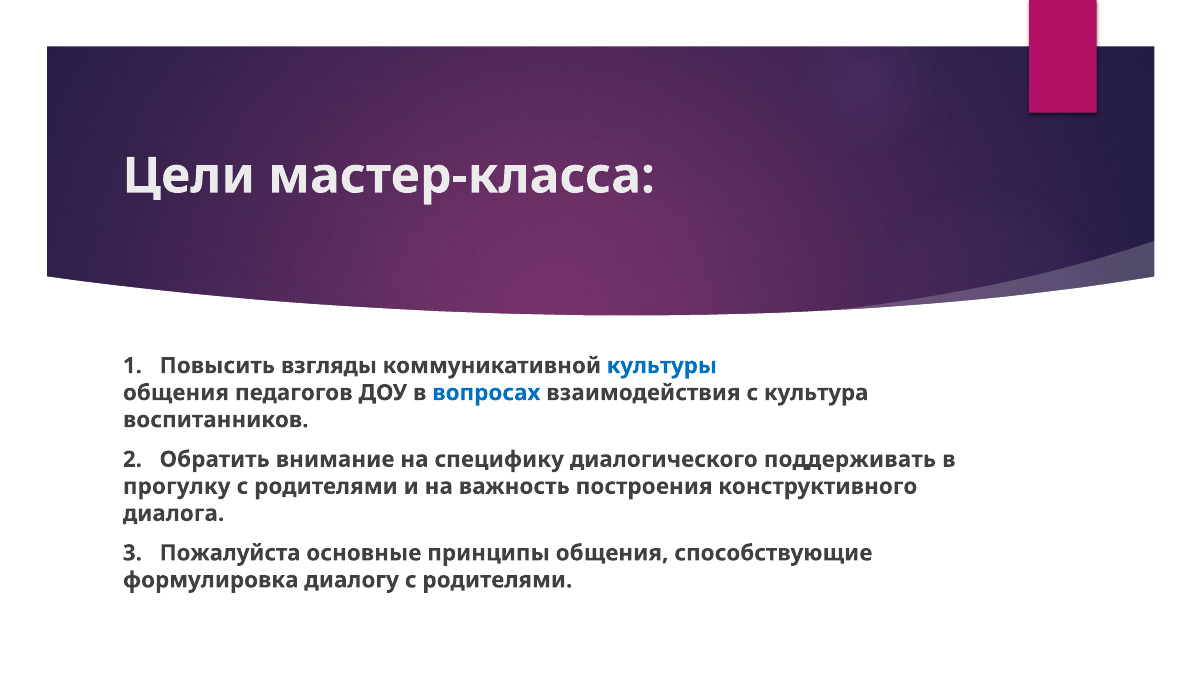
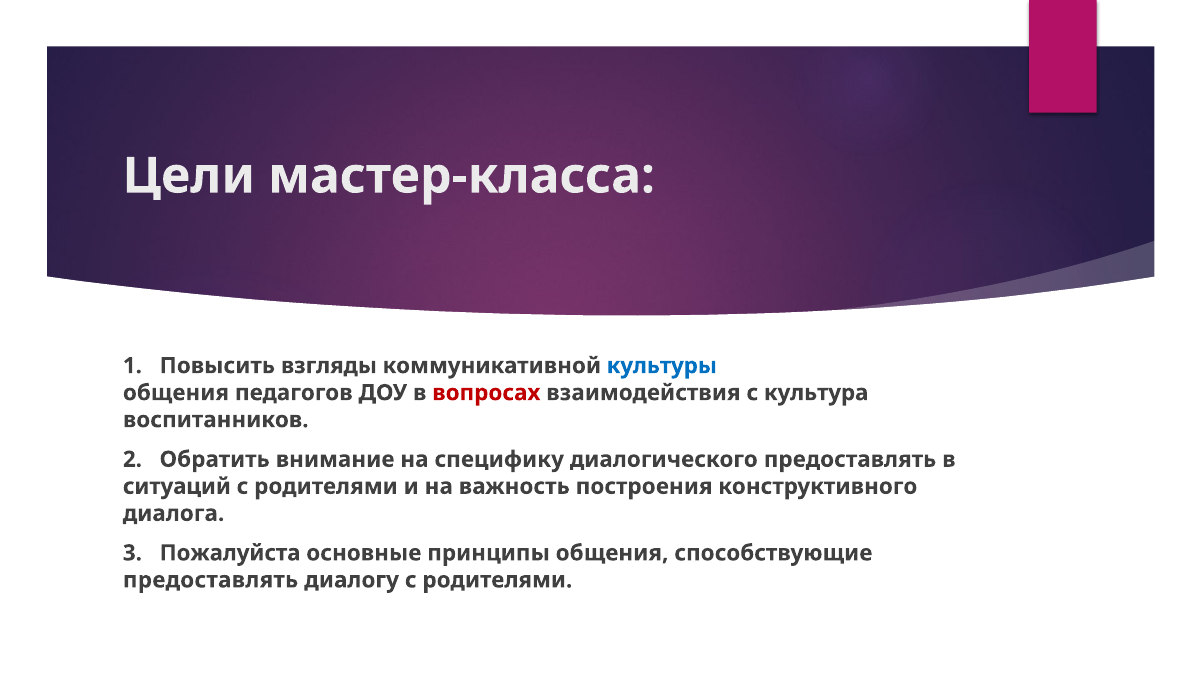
вопросах colour: blue -> red (486, 393)
диалогического поддерживать: поддерживать -> предоставлять (850, 459)
прогулку: прогулку -> ситуаций (177, 487)
формулировка: формулировка -> предоставлять (211, 580)
